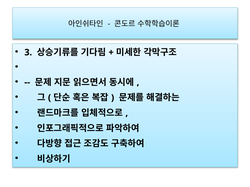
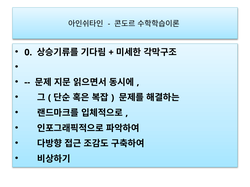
3: 3 -> 0 (28, 53)
